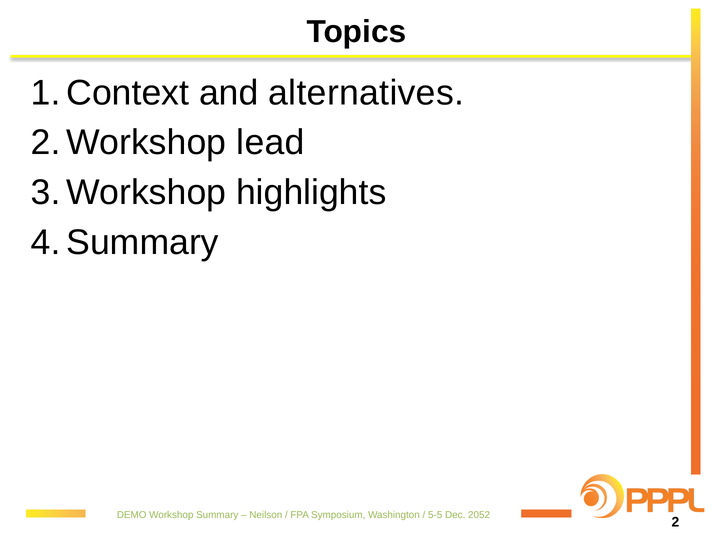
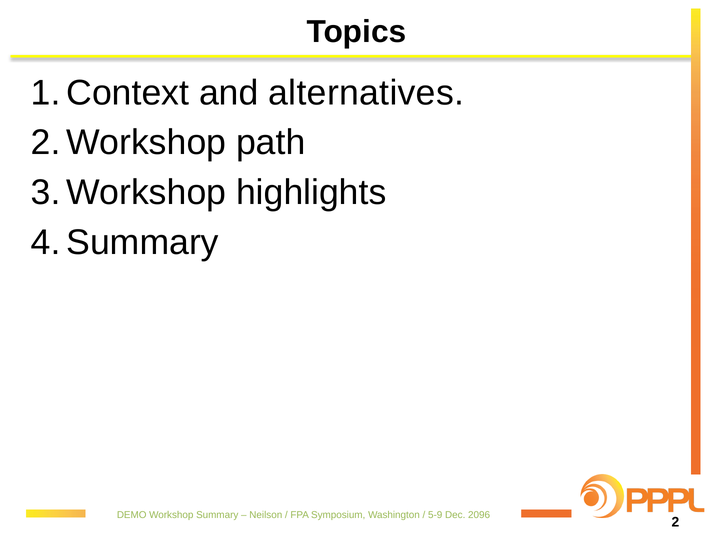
lead: lead -> path (271, 143)
5-5: 5-5 -> 5-9 (435, 515)
2052: 2052 -> 2096 (479, 515)
